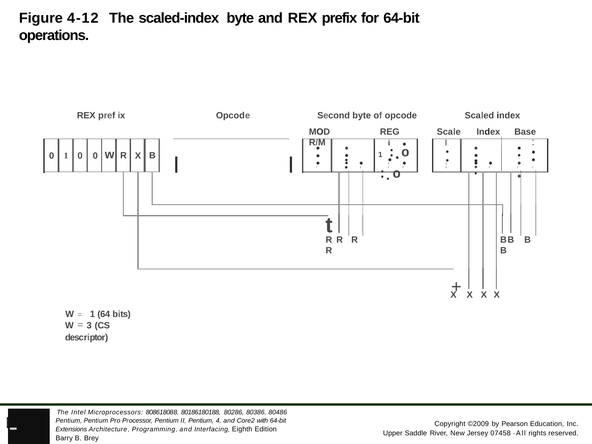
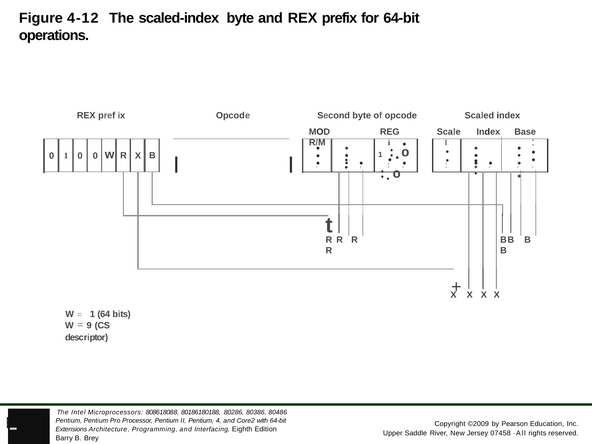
3: 3 -> 9 (89, 326)
